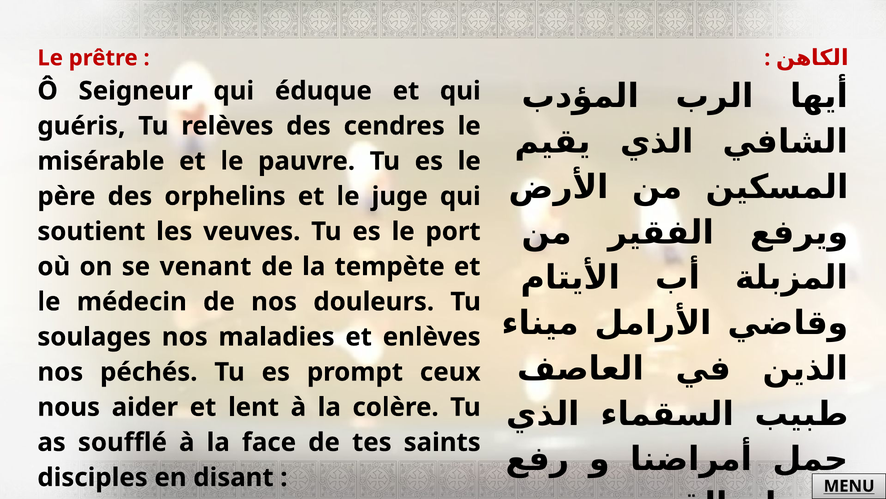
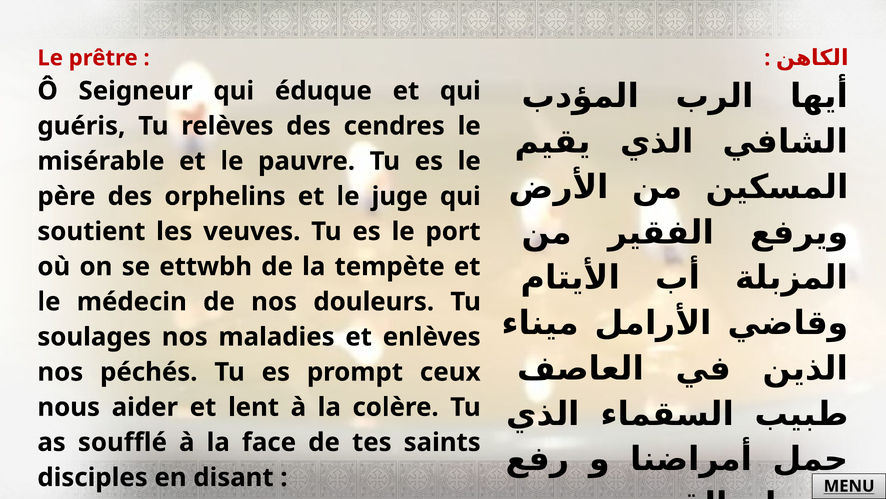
venant: venant -> ettwbh (206, 266)
